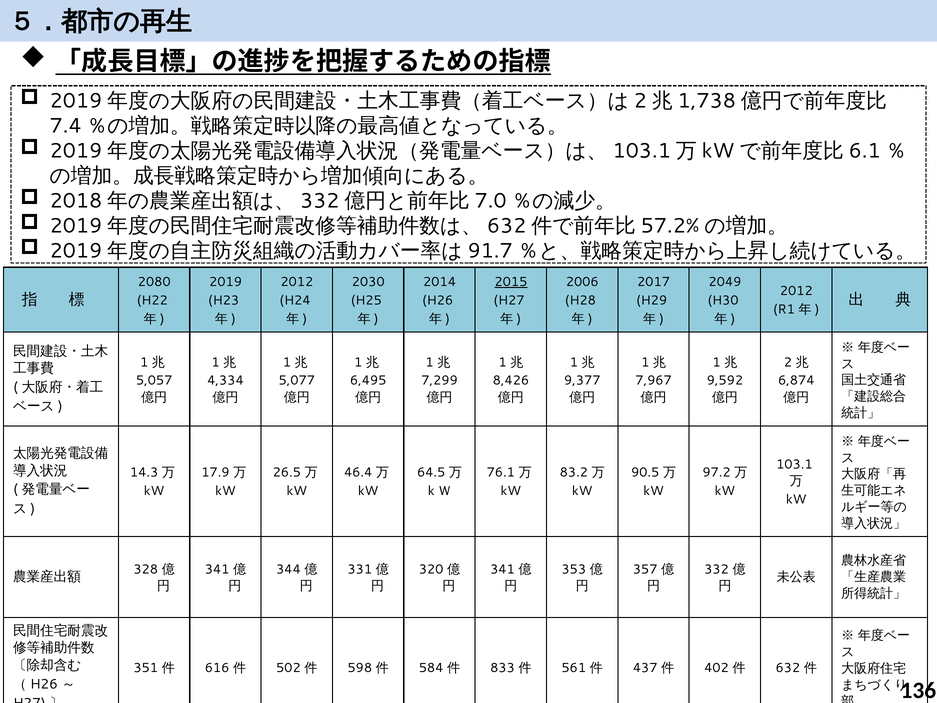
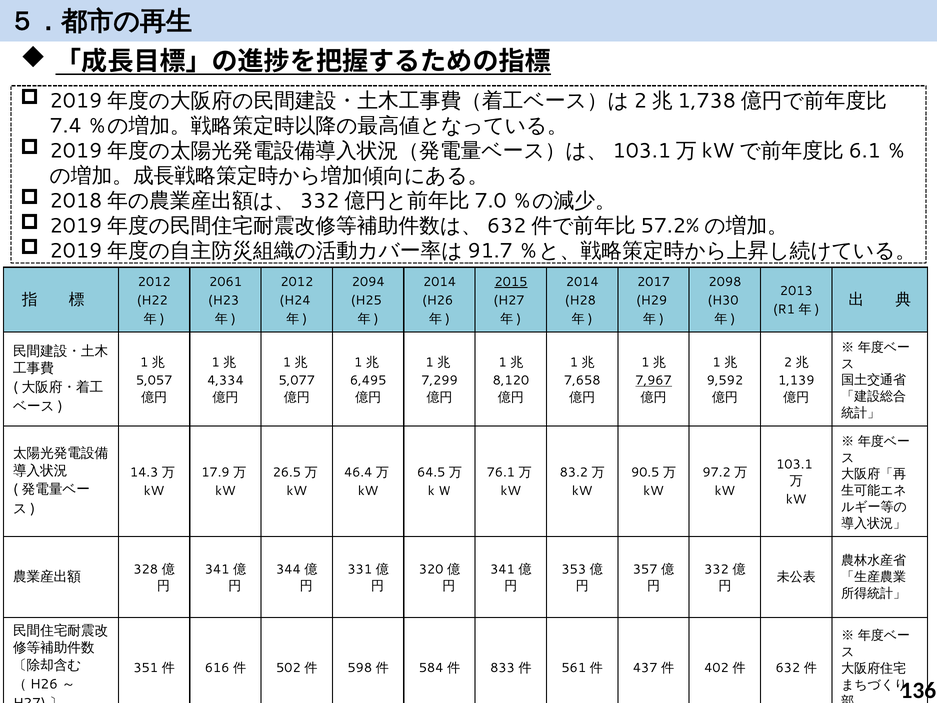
2080: 2080 -> 2012 (154, 282)
2019: 2019 -> 2061 (226, 282)
2030: 2030 -> 2094 (368, 282)
2006: 2006 -> 2014 (582, 282)
2049: 2049 -> 2098 (725, 282)
2012: 2012 -> 2013 (796, 291)
8,426: 8,426 -> 8,120 (511, 381)
9,377: 9,377 -> 7,658 (582, 381)
7,967 underline: none -> present (654, 381)
6,874: 6,874 -> 1,139 (796, 381)
